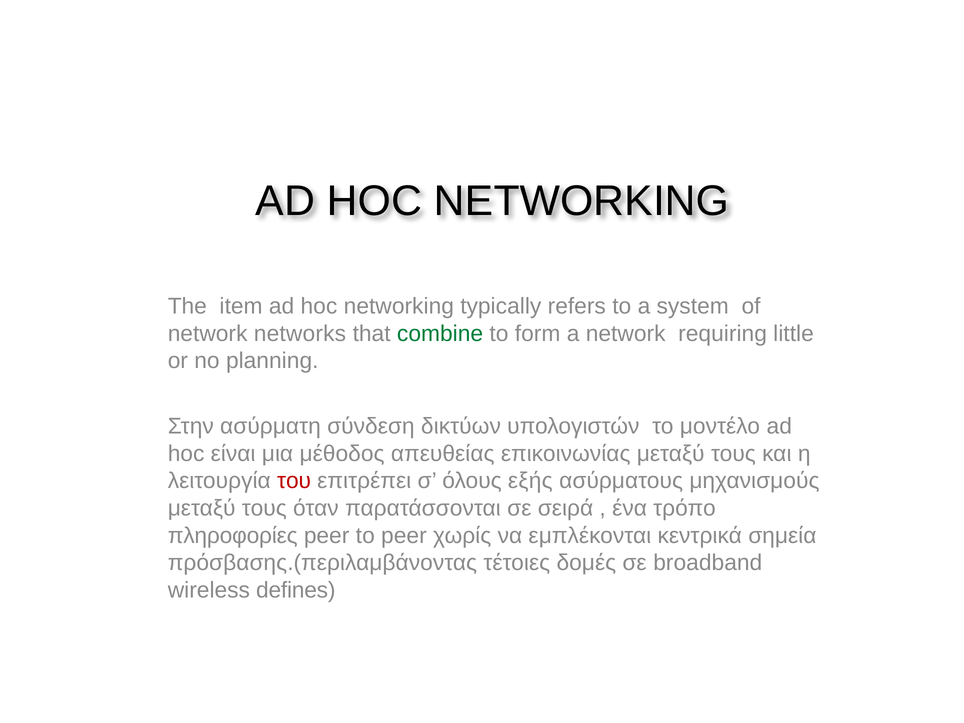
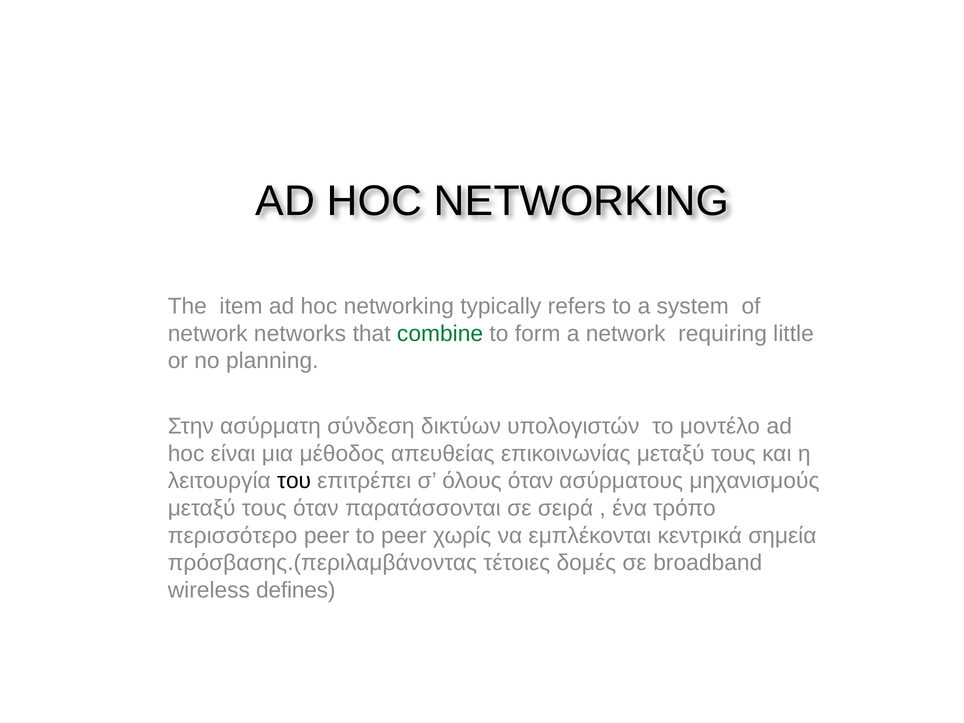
του colour: red -> black (294, 481)
όλους εξής: εξής -> όταν (531, 481)
πληροφορίες: πληροφορίες -> περισσότερο (233, 536)
